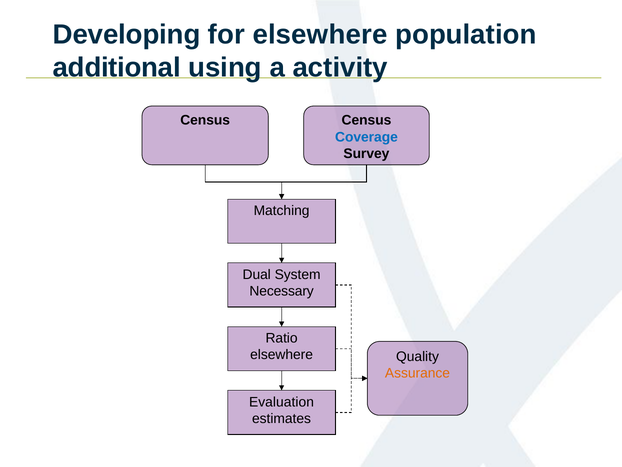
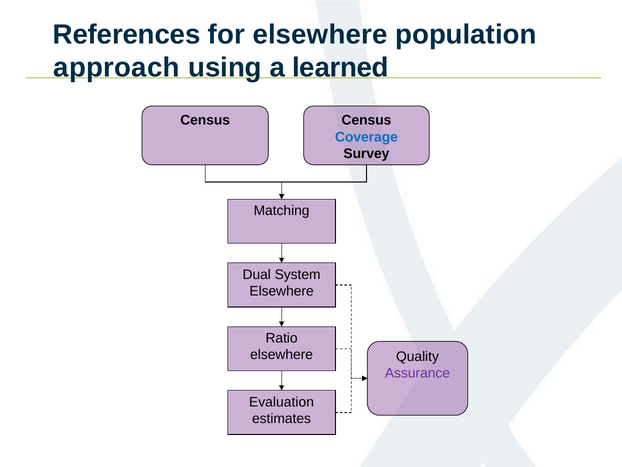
Developing: Developing -> References (127, 35)
additional: additional -> approach (117, 68)
activity: activity -> learned (340, 68)
Necessary: Necessary -> Elsewhere (282, 291)
Assurance colour: orange -> purple (417, 373)
